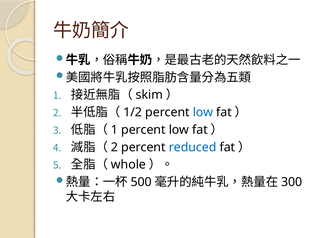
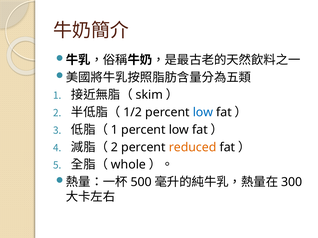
reduced colour: blue -> orange (193, 148)
